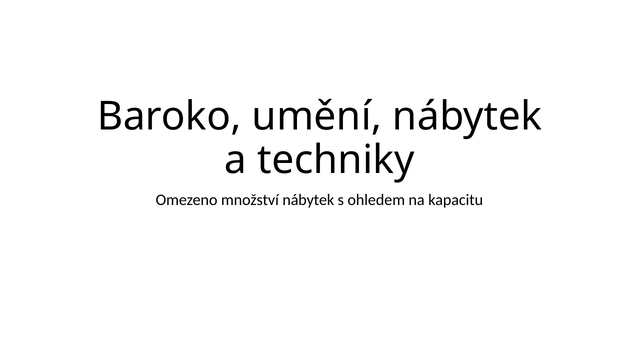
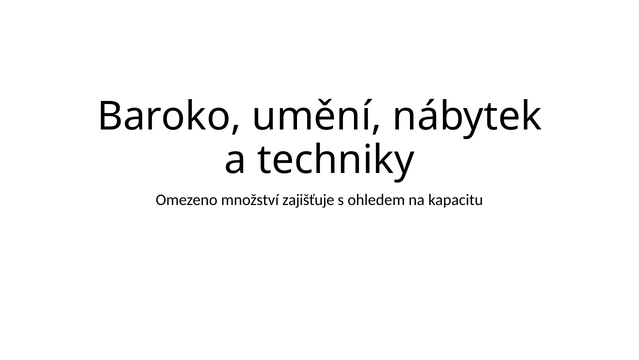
množství nábytek: nábytek -> zajišťuje (308, 200)
